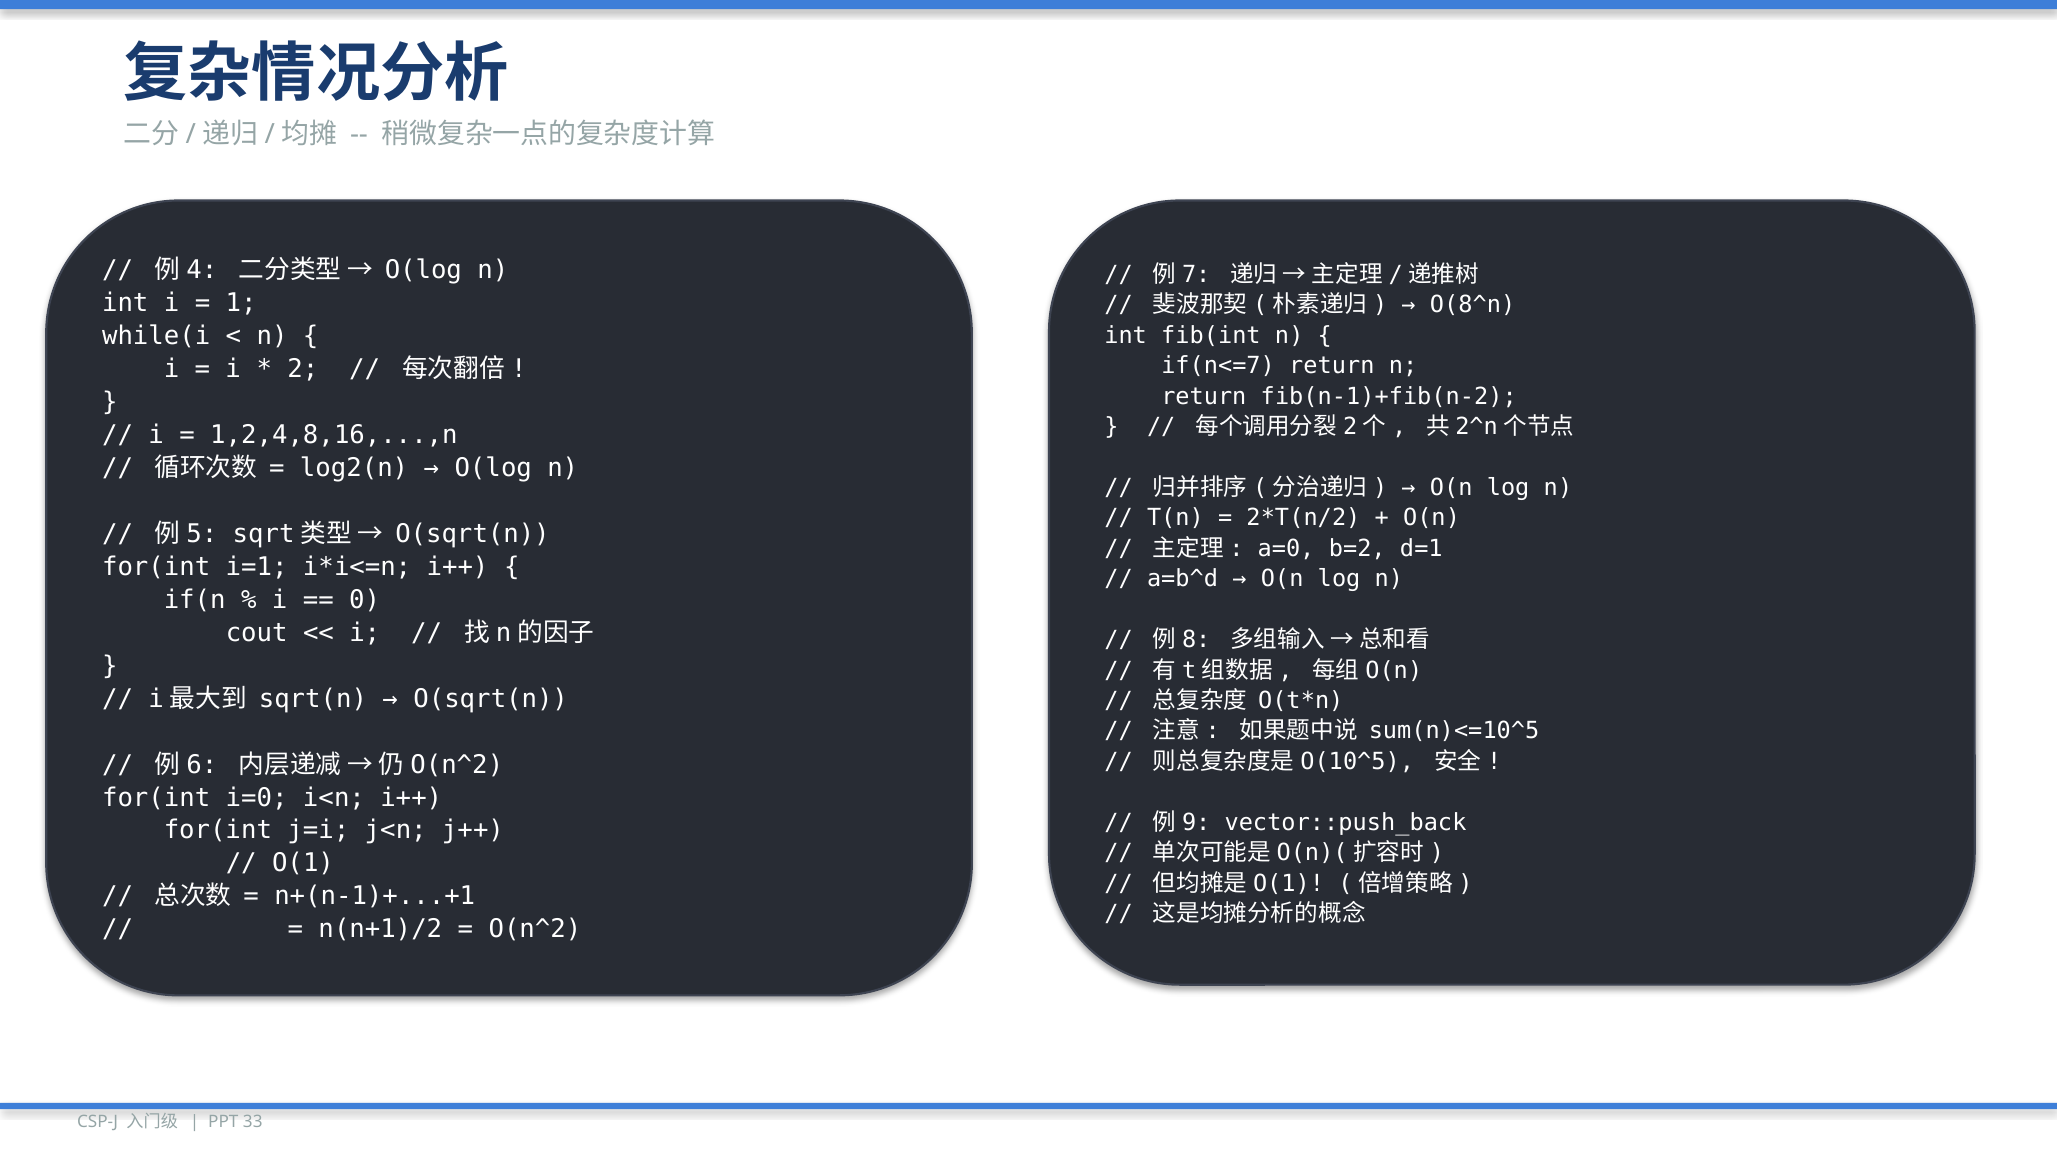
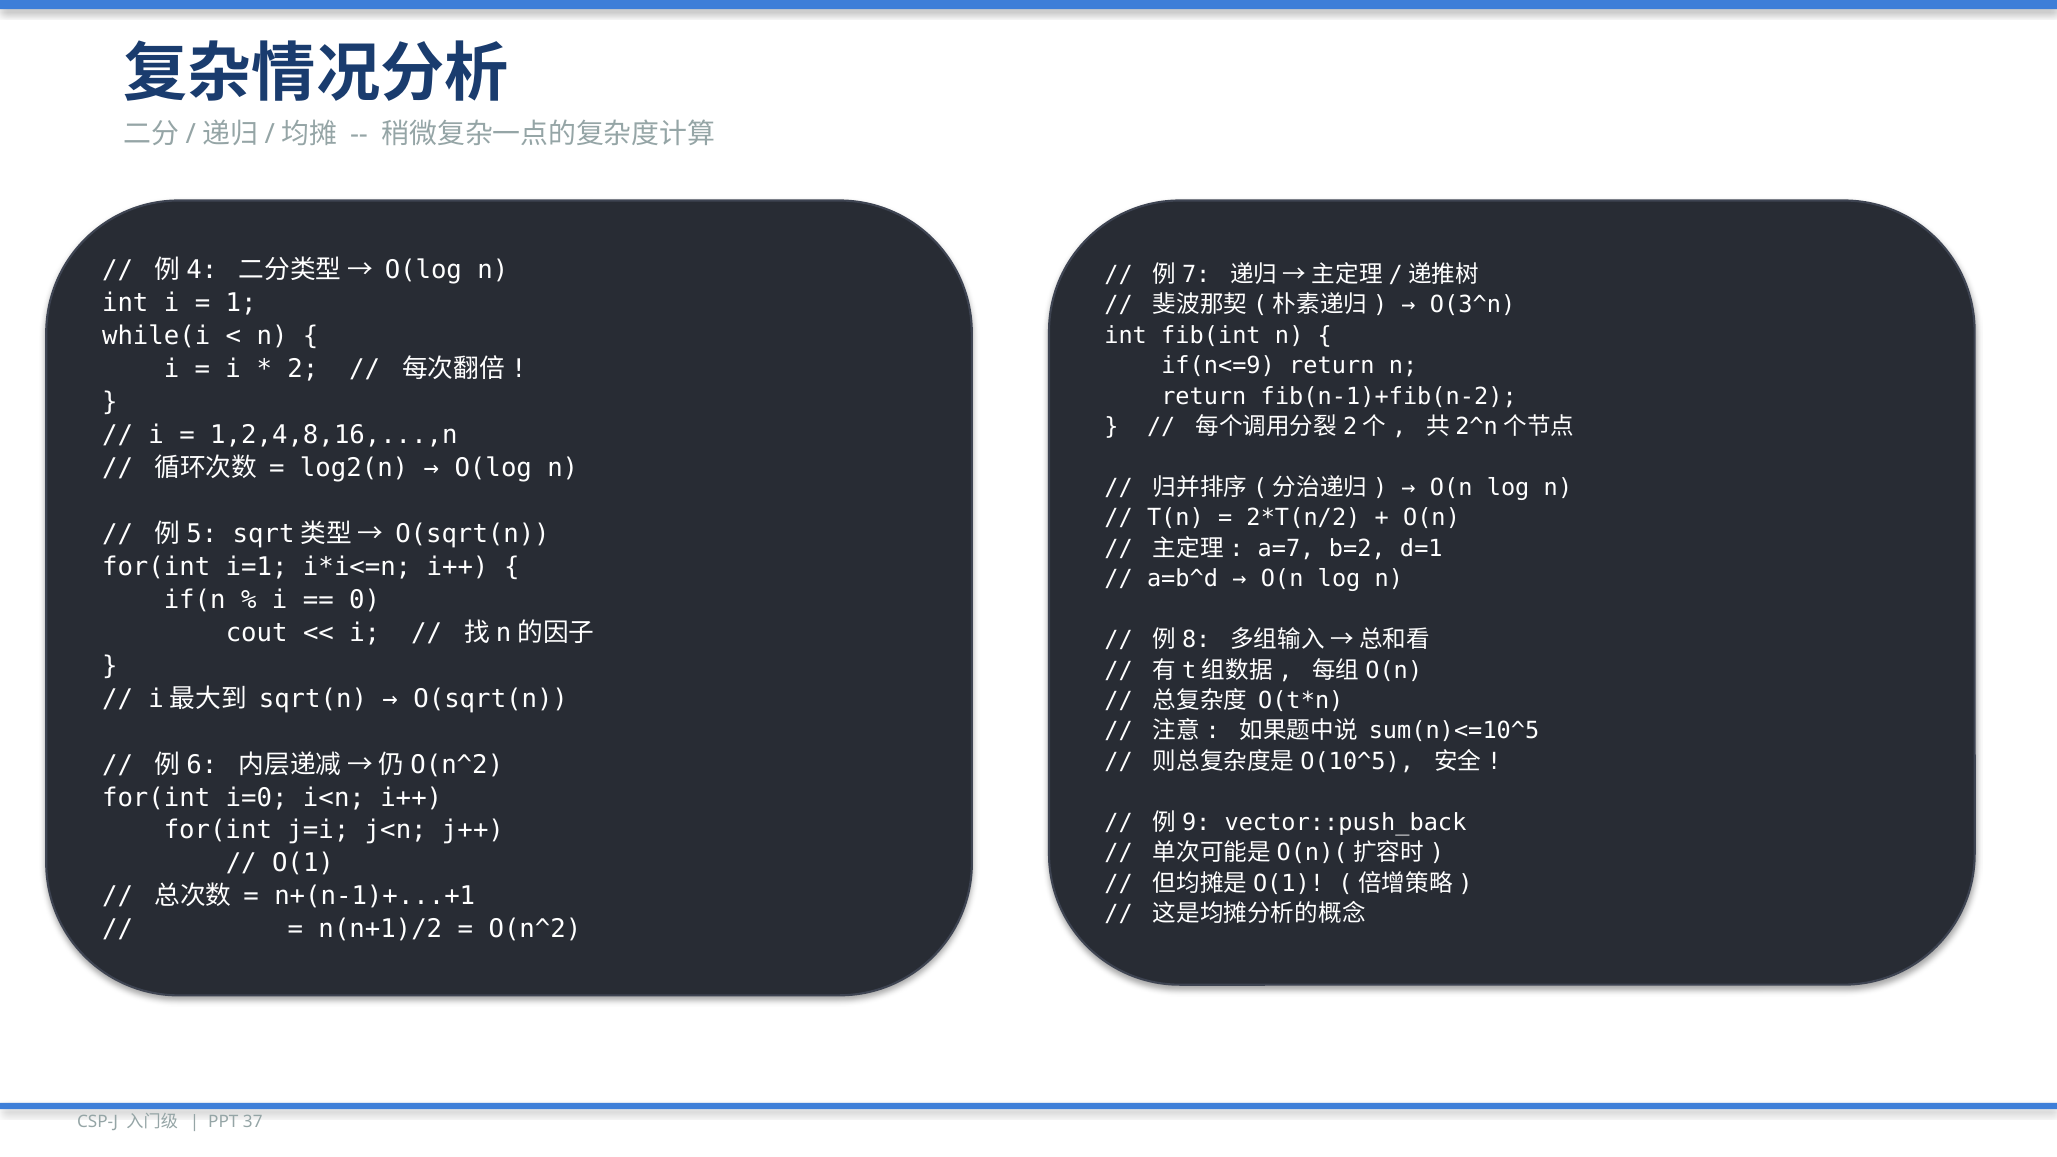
O(8^n: O(8^n -> O(3^n (1473, 305)
if(n<=7: if(n<=7 -> if(n<=9 (1218, 366)
a=0: a=0 -> a=7 (1286, 549)
33: 33 -> 37 (253, 1122)
